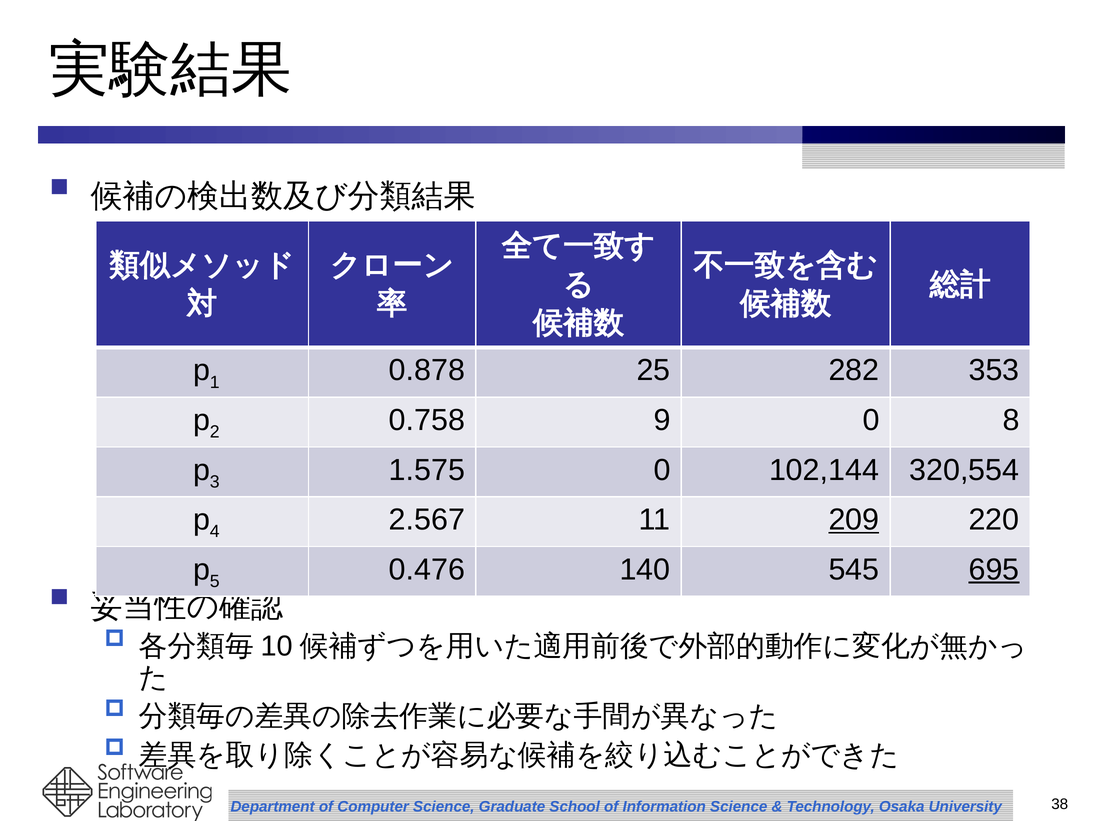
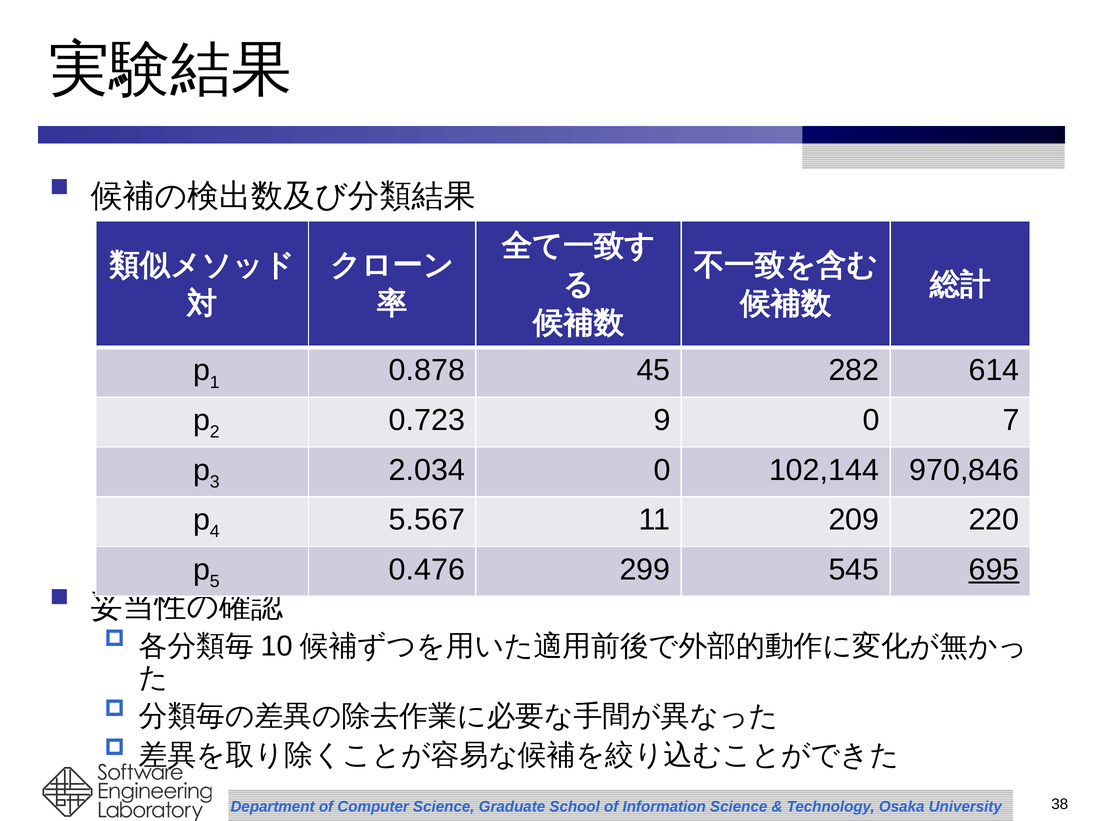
25: 25 -> 45 (653, 371)
353: 353 -> 614 (994, 371)
0.758: 0.758 -> 0.723 (427, 420)
8: 8 -> 7 (1011, 420)
1.575: 1.575 -> 2.034 (427, 470)
320,554: 320,554 -> 970,846 (964, 470)
2.567: 2.567 -> 5.567 (427, 520)
209 underline: present -> none (854, 520)
140: 140 -> 299 (645, 570)
